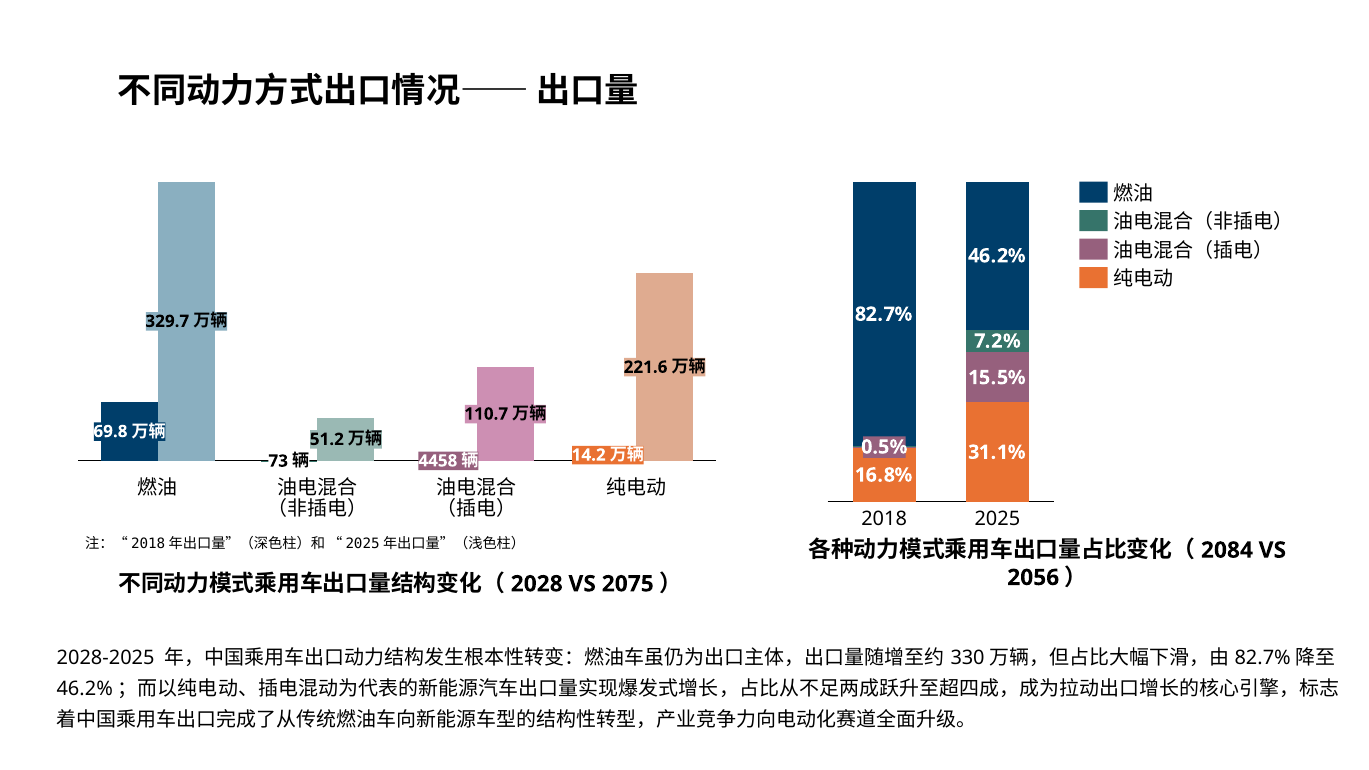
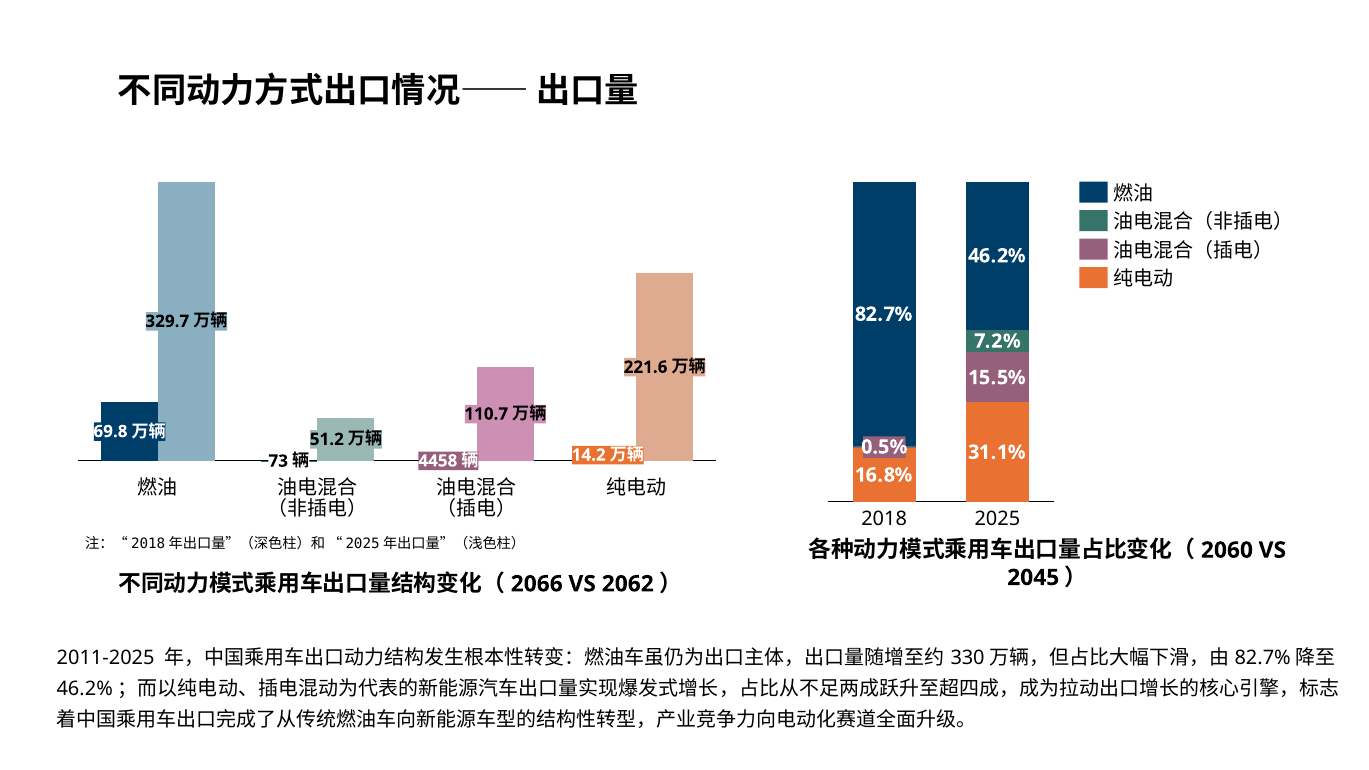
2084: 2084 -> 2060 (1227, 550)
2056: 2056 -> 2045 (1033, 578)
2028: 2028 -> 2066 (537, 584)
2075: 2075 -> 2062 (628, 584)
2028-2025: 2028-2025 -> 2011-2025 (106, 658)
